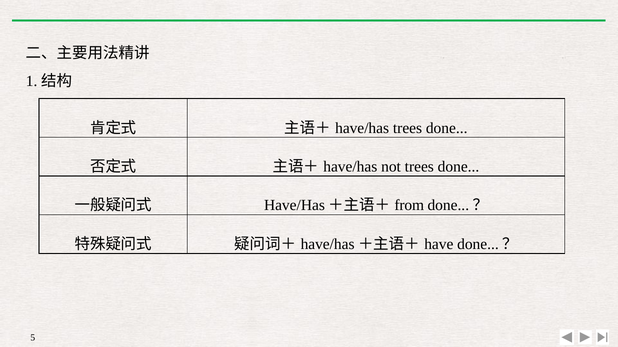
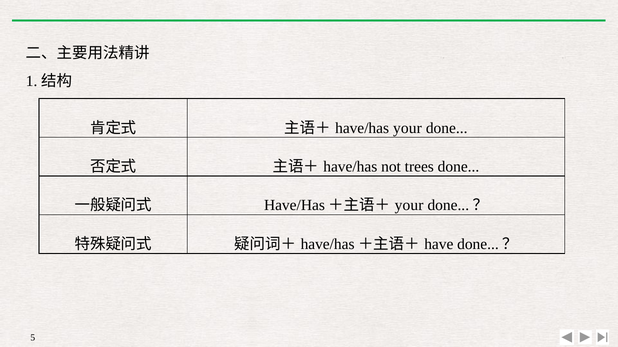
trees: trees -> your (407, 128)
from: from -> your (409, 206)
